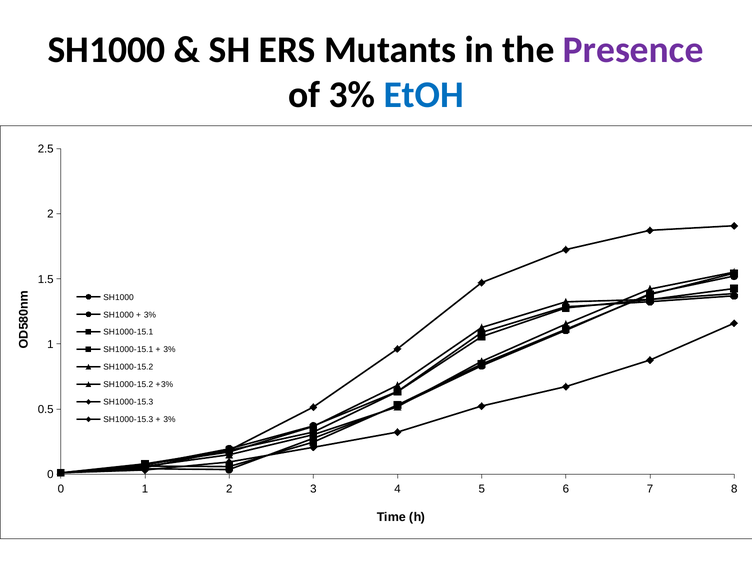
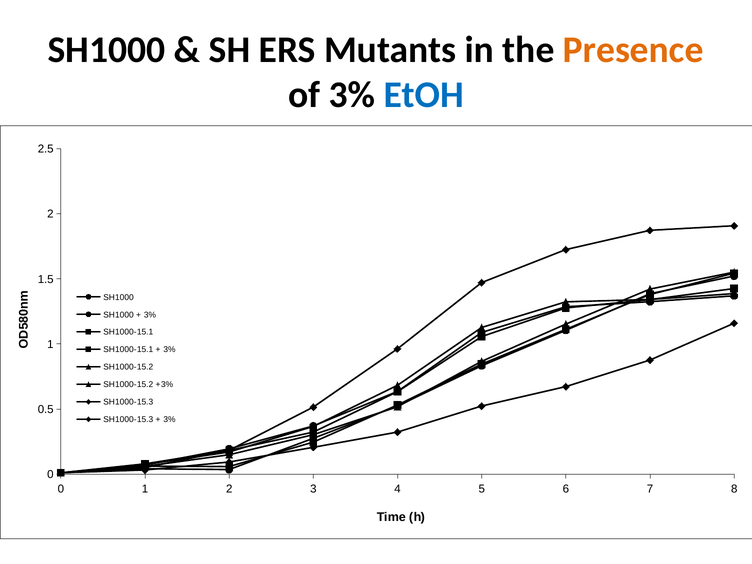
Presence colour: purple -> orange (633, 50)
